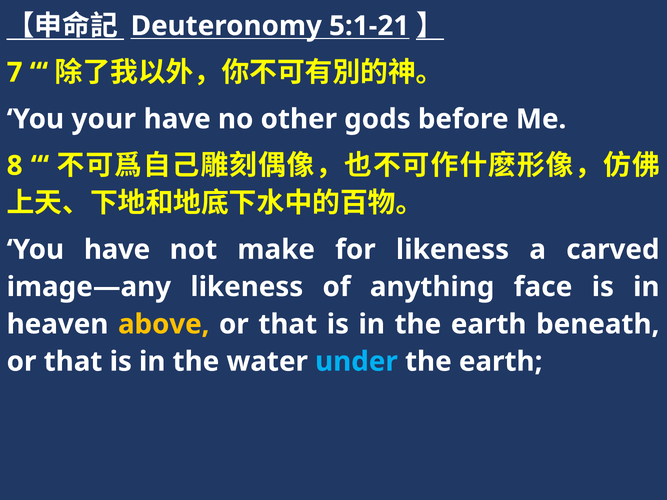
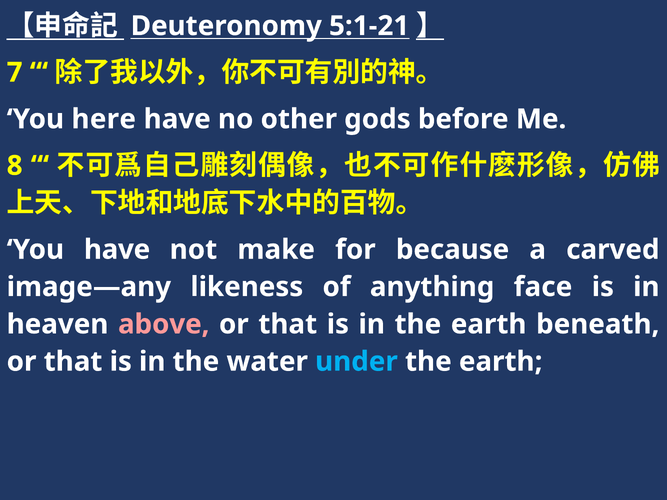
your: your -> here (104, 119)
for likeness: likeness -> because (453, 250)
above colour: yellow -> pink (164, 324)
